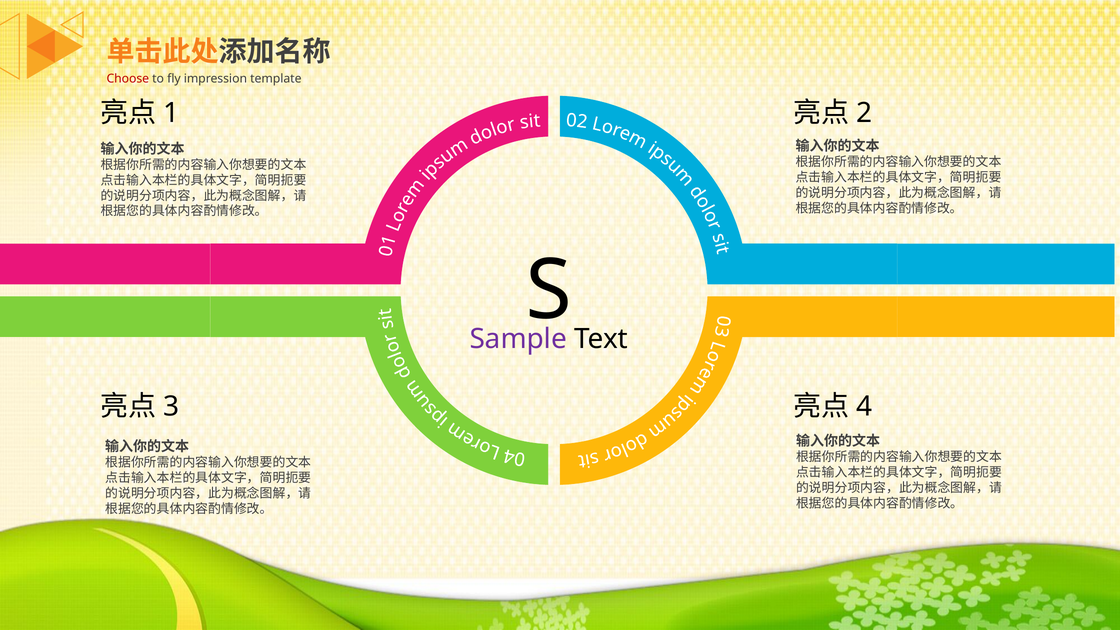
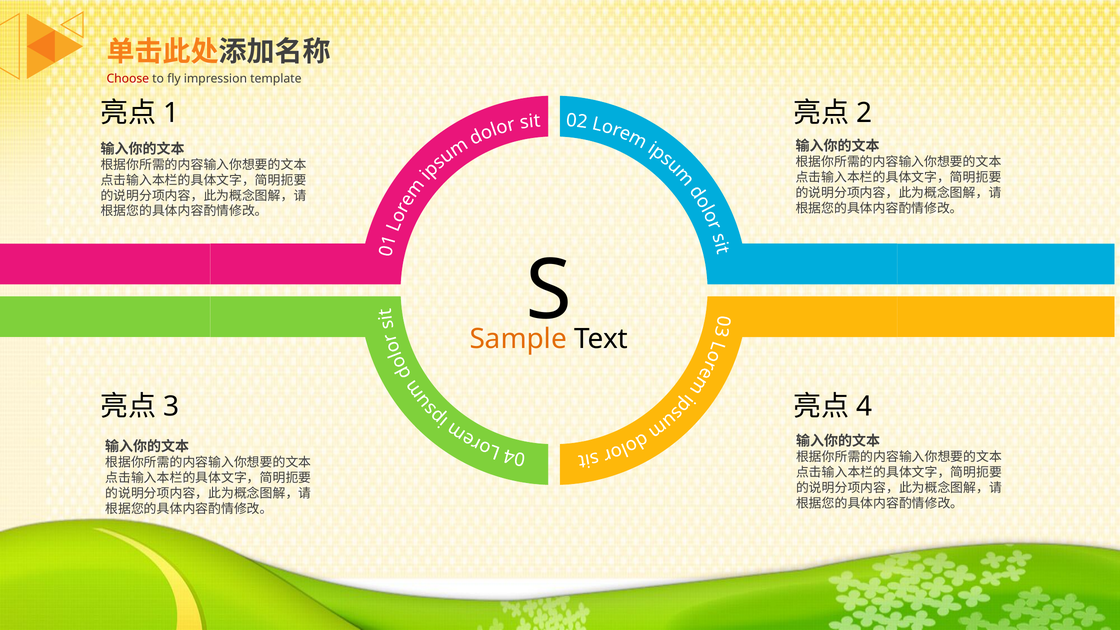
Sample colour: purple -> orange (518, 339)
